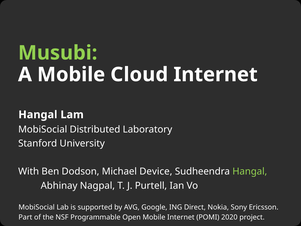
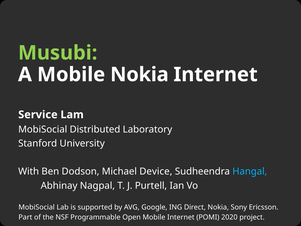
Mobile Cloud: Cloud -> Nokia (139, 74)
Hangal: Hangal -> Service (38, 115)
Hangal colour: light green -> light blue (250, 171)
